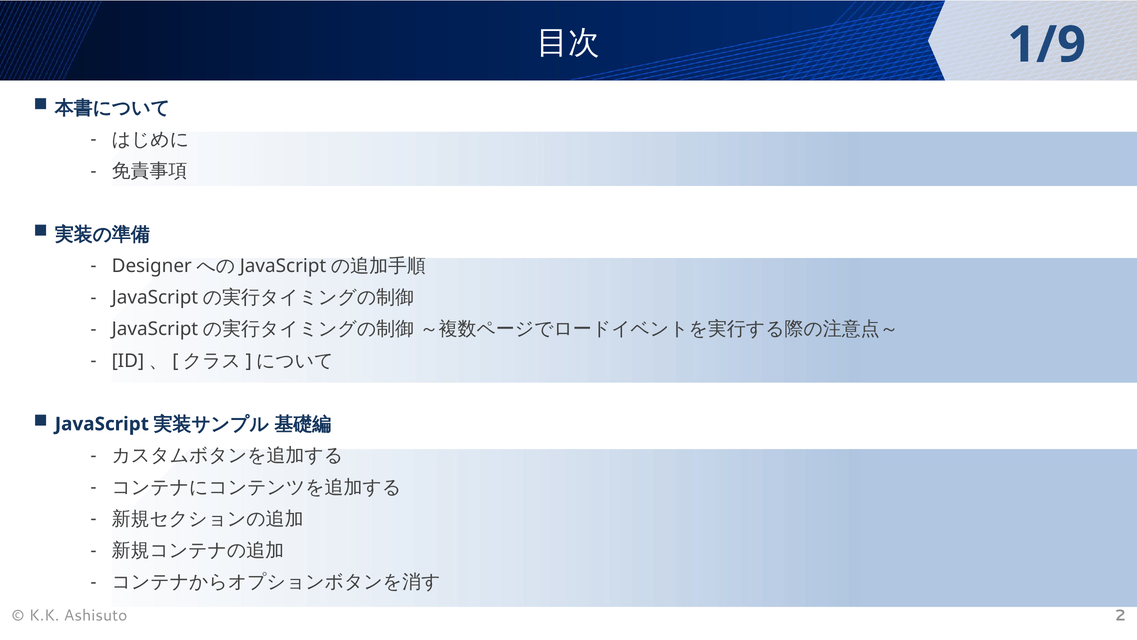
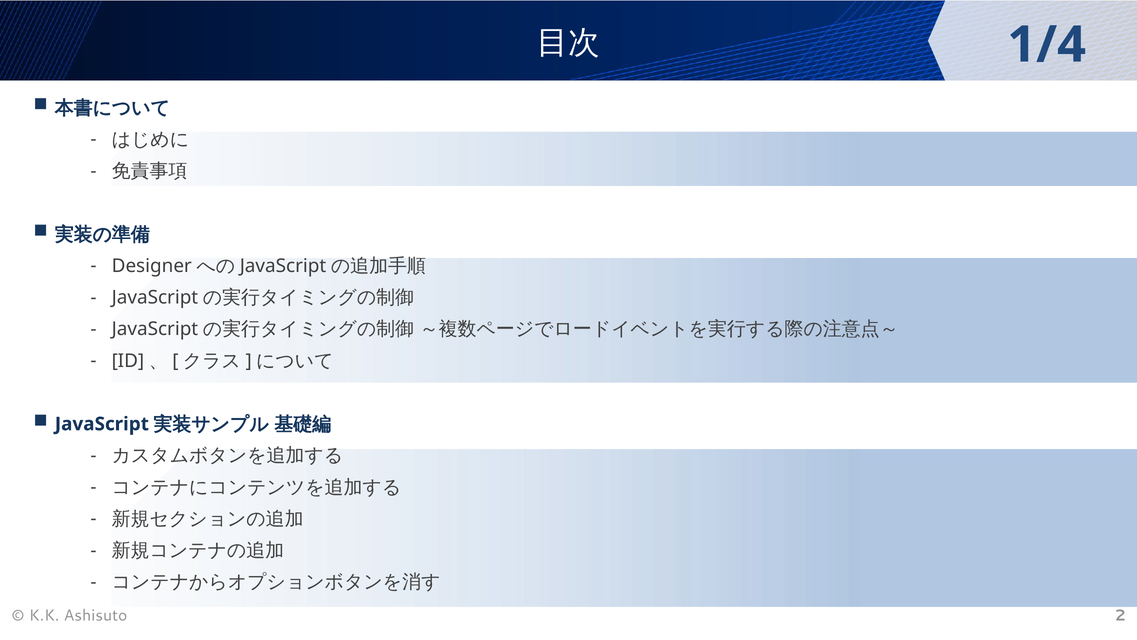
1/9: 1/9 -> 1/4 (1047, 45)
